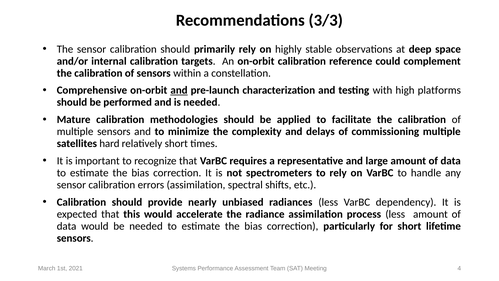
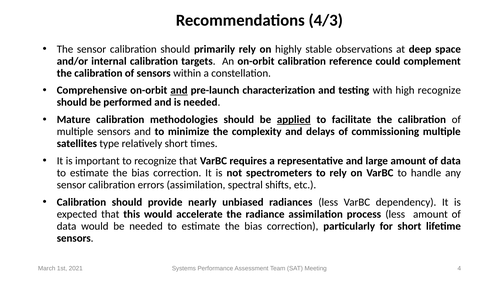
3/3: 3/3 -> 4/3 (326, 20)
high platforms: platforms -> recognize (439, 90)
applied underline: none -> present (294, 119)
hard: hard -> type (109, 144)
